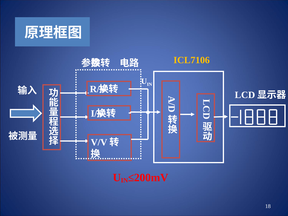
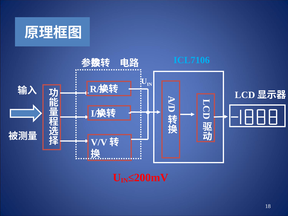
ICL7106 colour: yellow -> light blue (192, 60)
